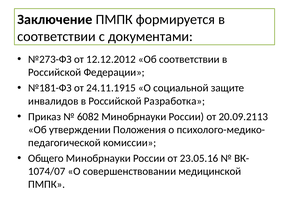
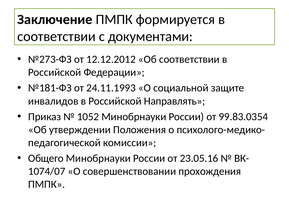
24.11.1915: 24.11.1915 -> 24.11.1993 (111, 88)
Разработка: Разработка -> Направлять (175, 101)
6082: 6082 -> 1052 (88, 116)
20.09.2113: 20.09.2113 -> 99.83.0354 (243, 116)
медицинской: медицинской -> прохождения (210, 171)
